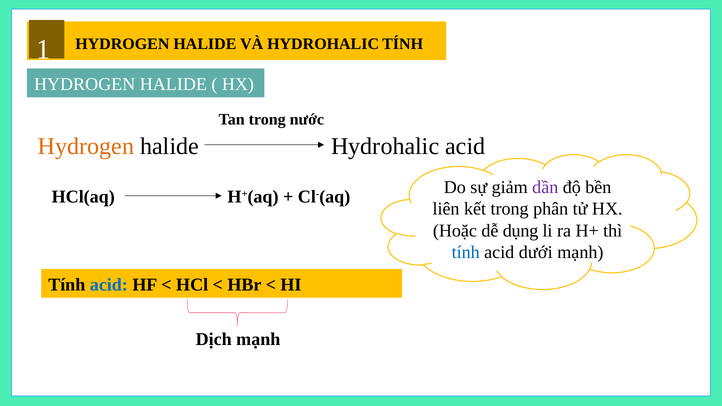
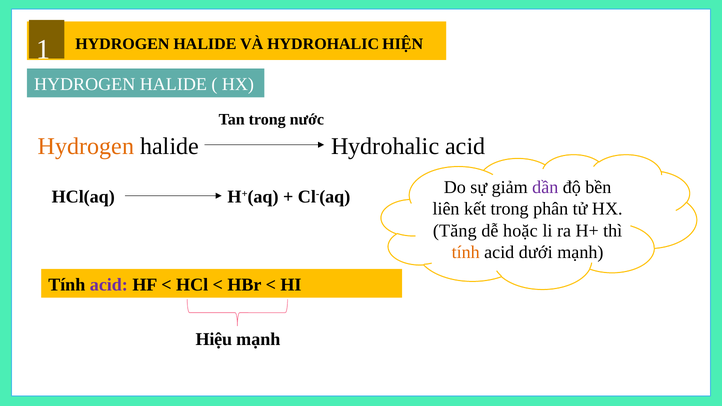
HYDROHALIC TÍNH: TÍNH -> HIỆN (403, 44)
Hoặc: Hoặc -> Tăng (455, 231)
dụng: dụng -> hoặc (520, 231)
tính colour: blue -> orange (466, 252)
acid colour: blue -> purple (109, 285)
Dịch: Dịch -> Hiệu (214, 340)
